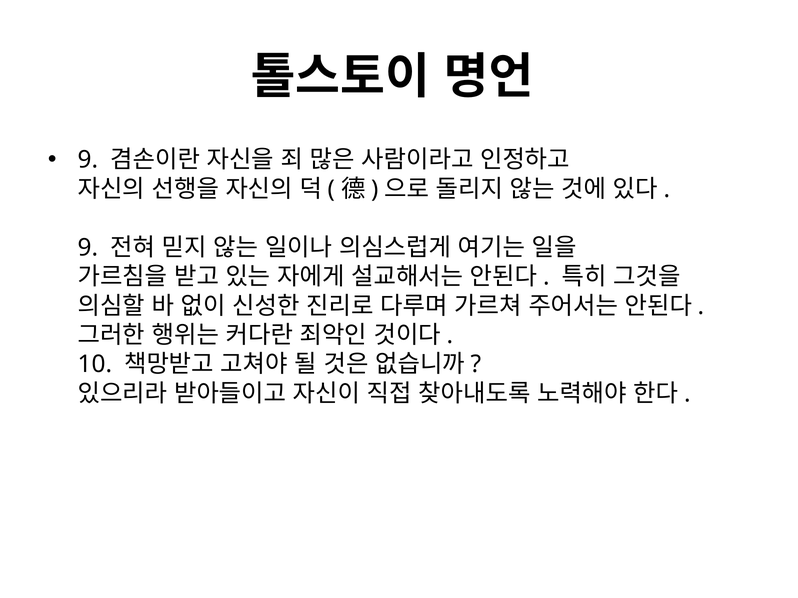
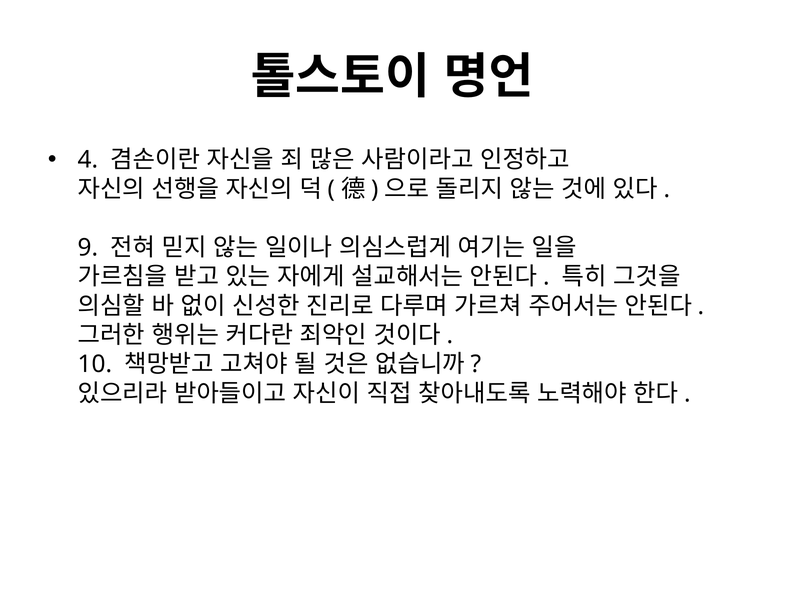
9: 9 -> 4 (88, 160)
